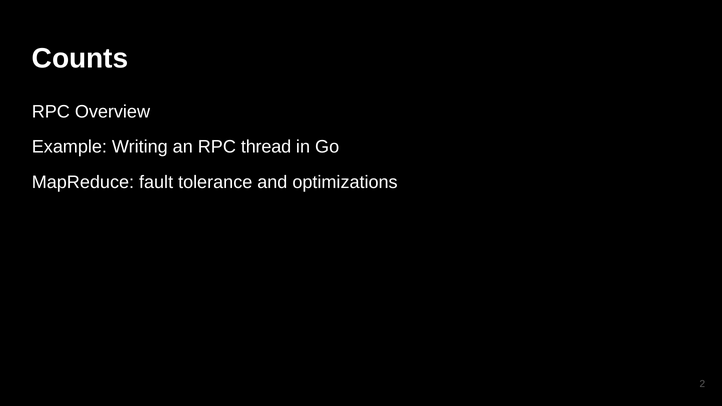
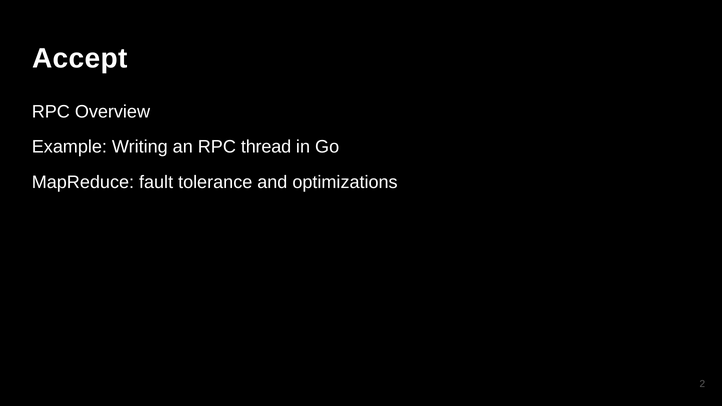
Counts: Counts -> Accept (80, 58)
